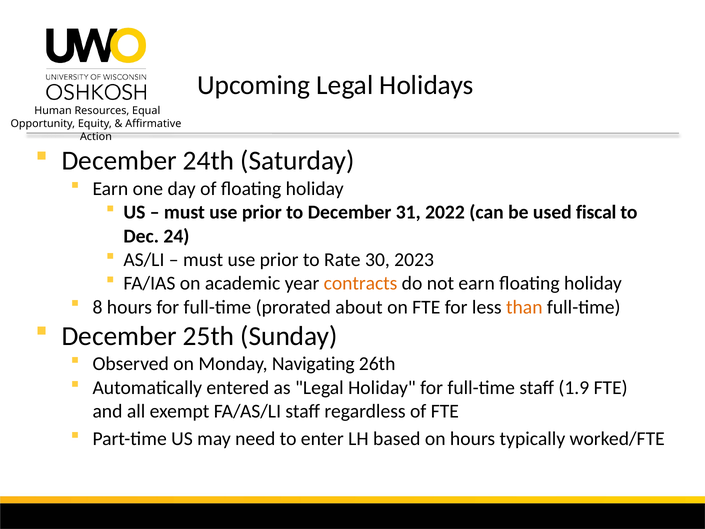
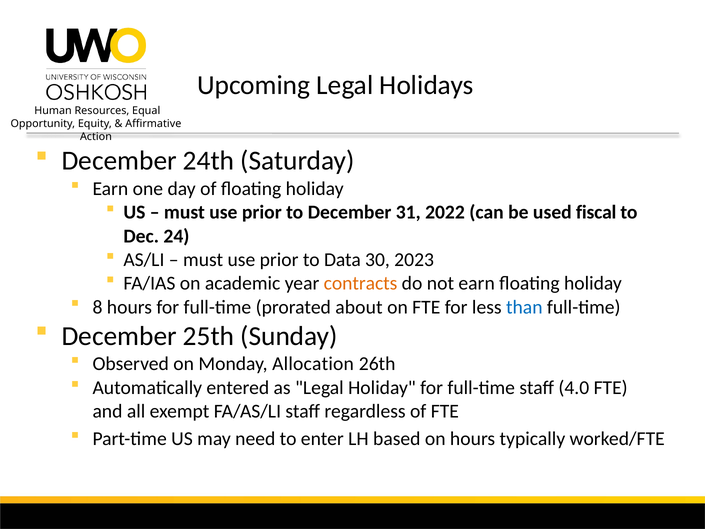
Rate: Rate -> Data (342, 260)
than colour: orange -> blue (524, 307)
Navigating: Navigating -> Allocation (313, 364)
1.9: 1.9 -> 4.0 (574, 388)
